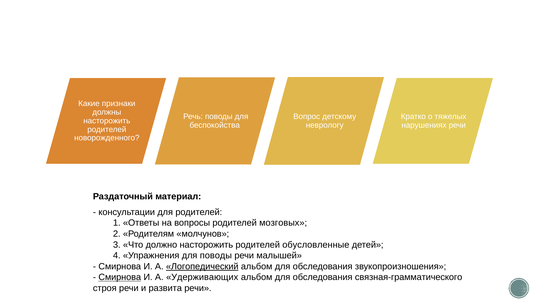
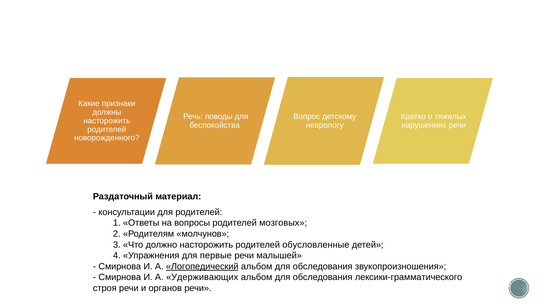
для поводы: поводы -> первые (216, 256)
Смирнова underline: present -> none (120, 277)
связная-грамматического: связная-грамматического -> лексики-грамматического (409, 277)
развита: развита -> органов (165, 288)
